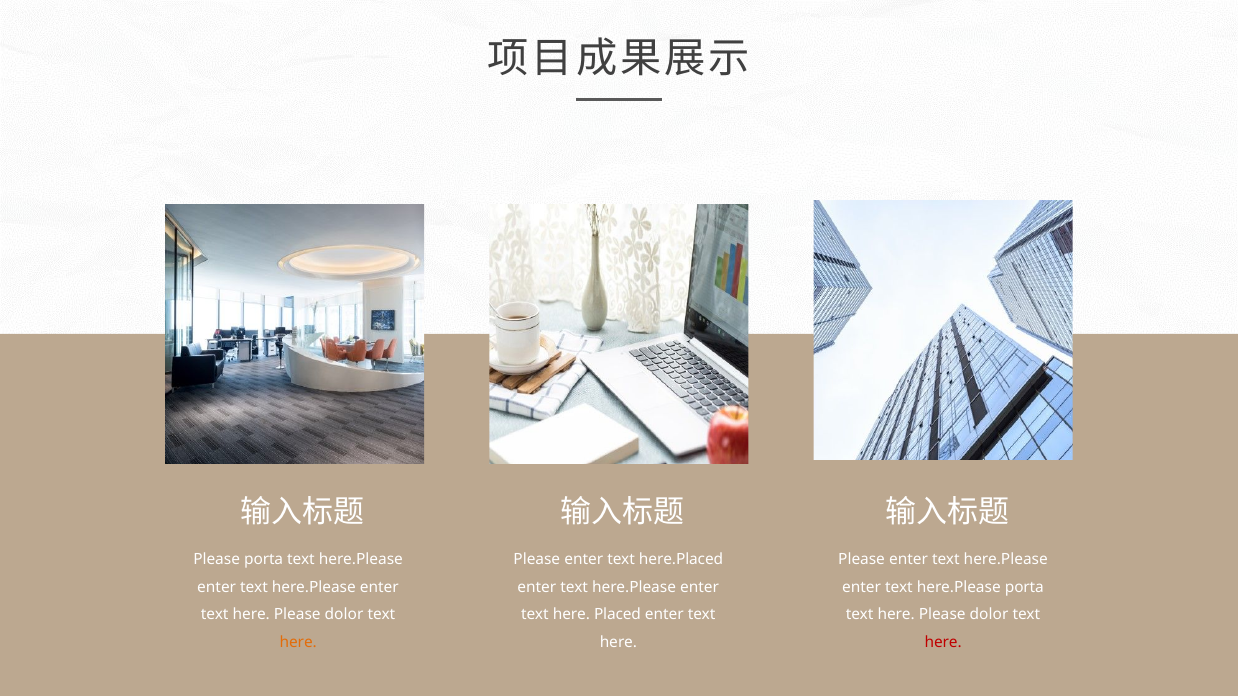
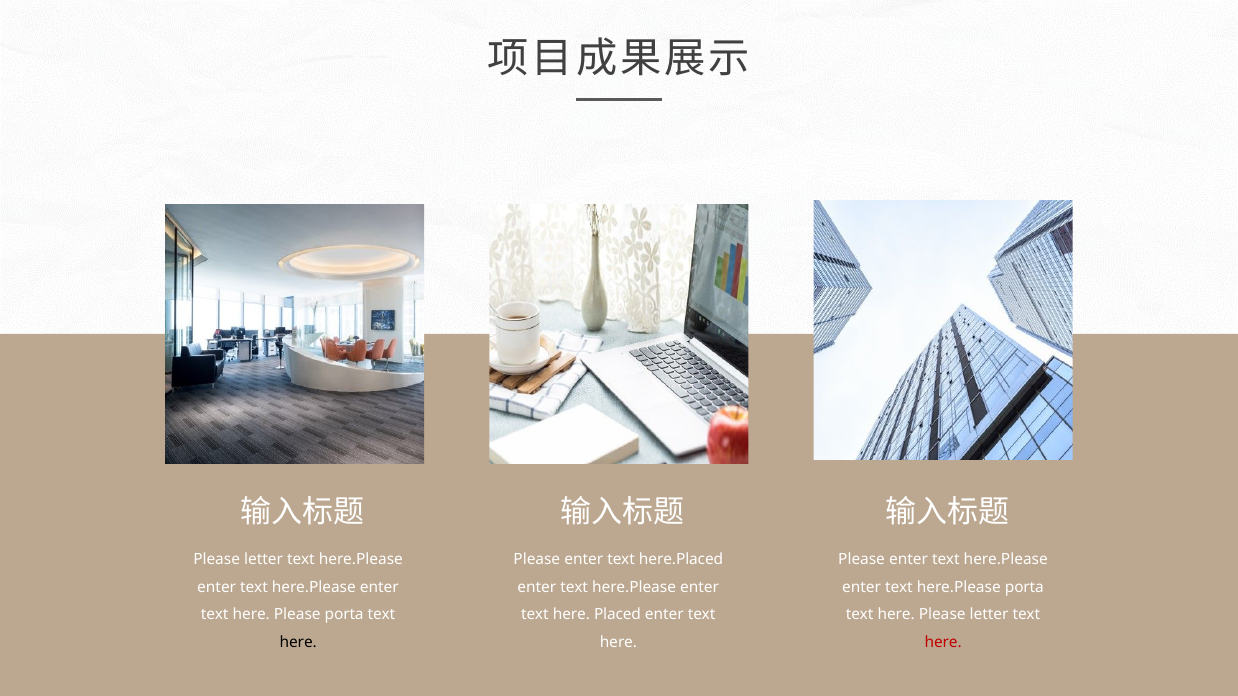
porta: porta -> letter (264, 559)
dolor: dolor -> porta (344, 615)
dolor: dolor -> letter (989, 615)
here colour: orange -> black (298, 643)
